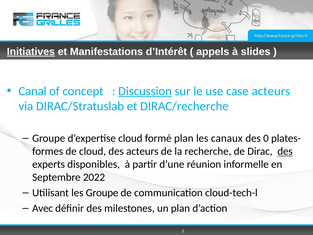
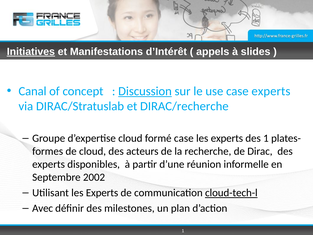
case acteurs: acteurs -> experts (271, 91)
formé plan: plan -> case (184, 138)
canaux: canaux -> experts (227, 138)
des 0: 0 -> 1 (266, 138)
des underline: present -> none (285, 151)
2022: 2022 -> 2002 (94, 177)
Utilisant les Groupe: Groupe -> Experts (102, 193)
cloud-tech-l underline: none -> present (231, 193)
